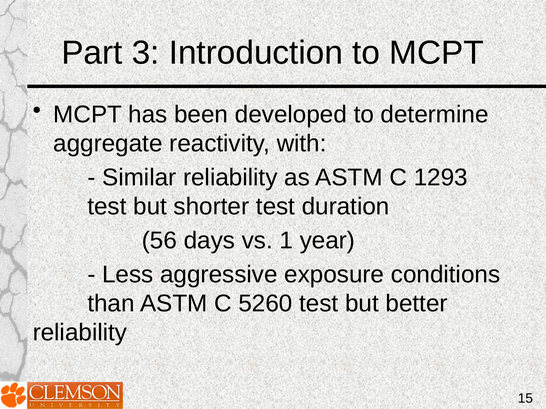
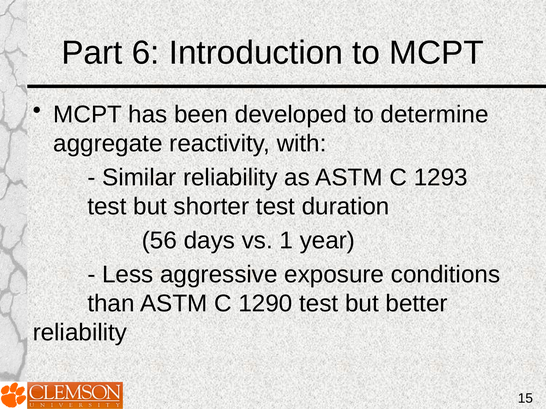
3: 3 -> 6 (146, 53)
5260: 5260 -> 1290 (265, 304)
